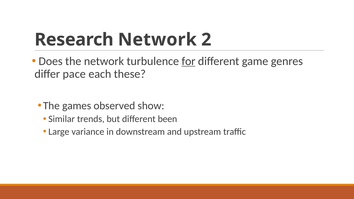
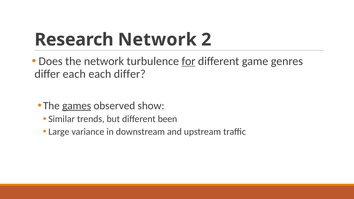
differ pace: pace -> each (74, 74)
each these: these -> differ (130, 74)
games underline: none -> present (77, 106)
